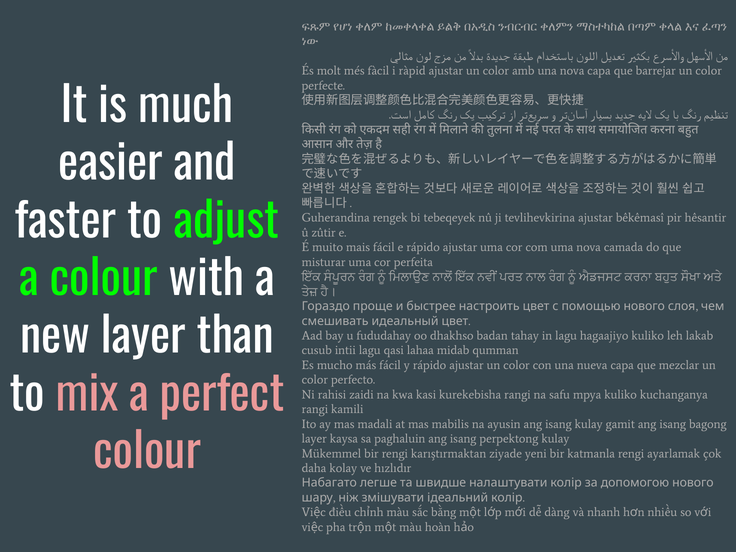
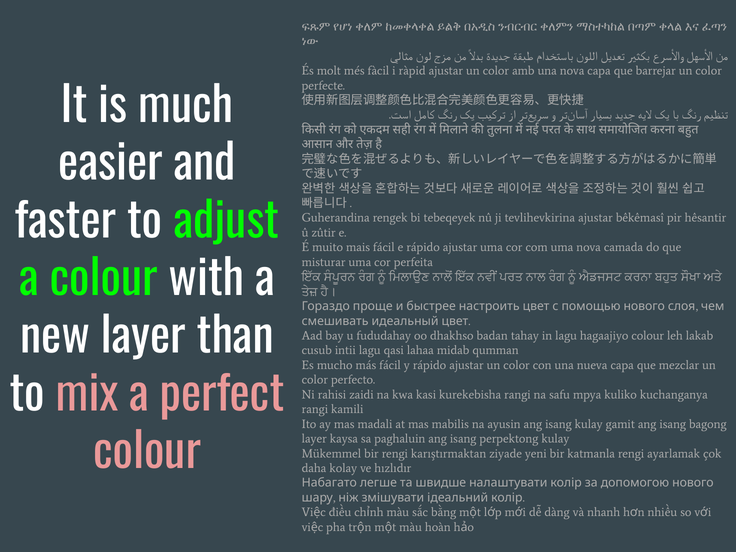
hagaajiyo kuliko: kuliko -> colour (648, 336)
